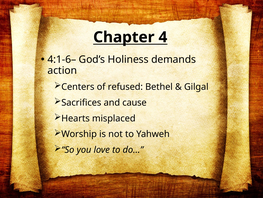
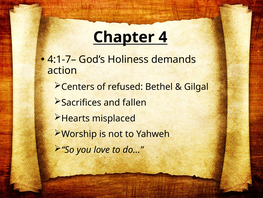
4:1-6–: 4:1-6– -> 4:1-7– (62, 59)
cause: cause -> fallen (134, 102)
